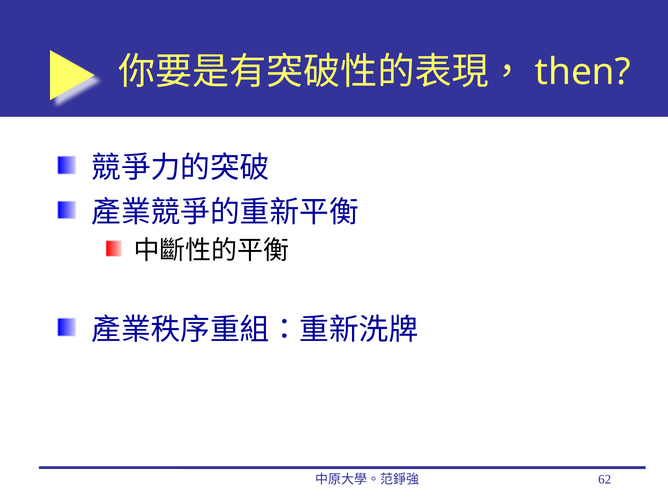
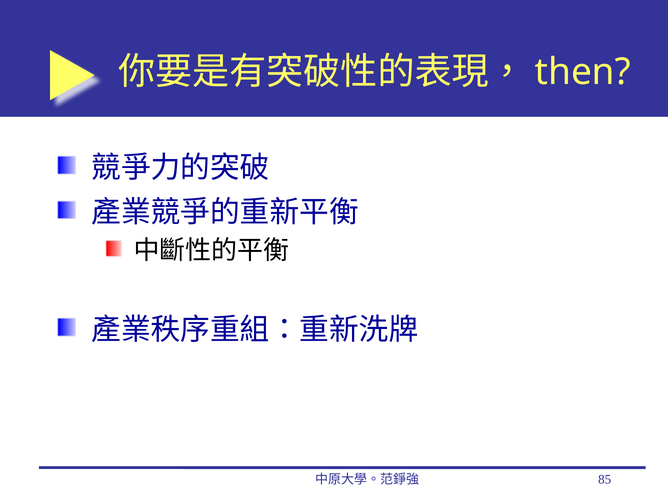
62: 62 -> 85 (605, 480)
